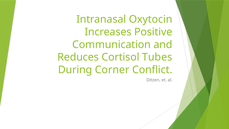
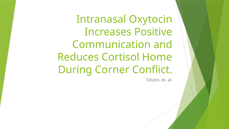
Tubes: Tubes -> Home (157, 57)
